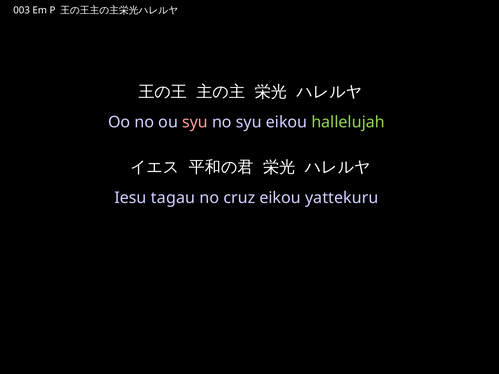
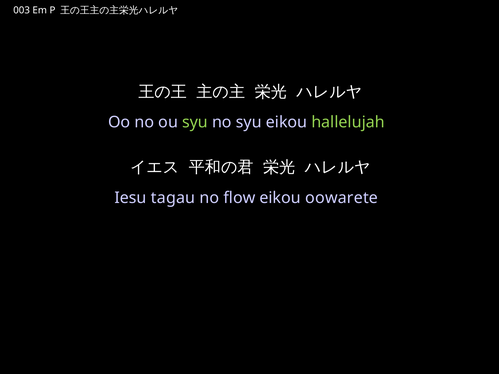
syu colour: pink -> light green (195, 122)
cruz: cruz -> flow (239, 198)
yattekuru: yattekuru -> oowarete (342, 198)
